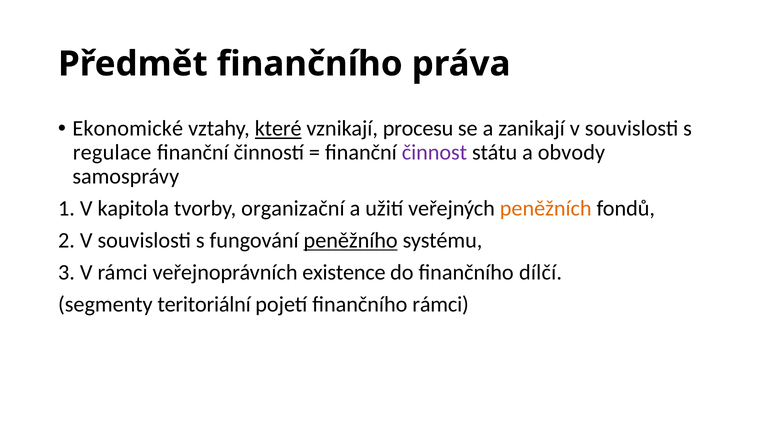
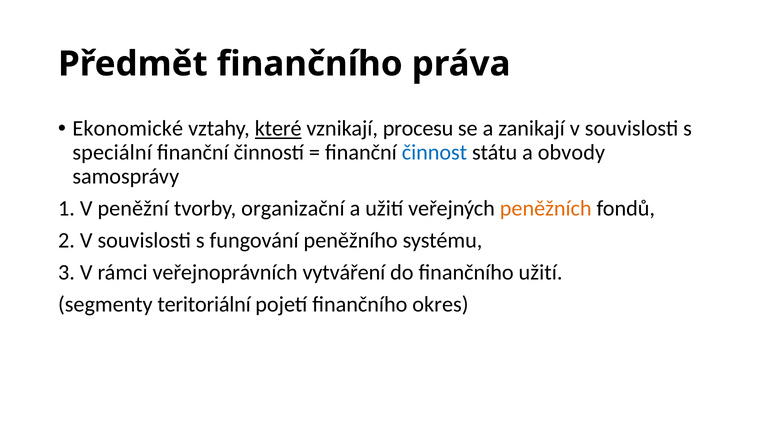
regulace: regulace -> speciální (112, 153)
činnost colour: purple -> blue (434, 153)
kapitola: kapitola -> peněžní (133, 209)
peněžního underline: present -> none (351, 241)
existence: existence -> vytváření (344, 273)
finančního dílčí: dílčí -> užití (541, 273)
finančního rámci: rámci -> okres (440, 305)
